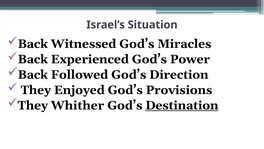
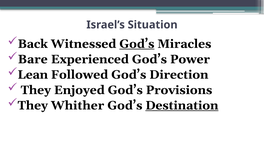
God’s underline: none -> present (137, 44)
Back: Back -> Bare (33, 59)
Back: Back -> Lean (33, 74)
